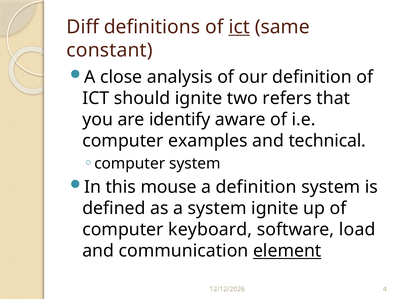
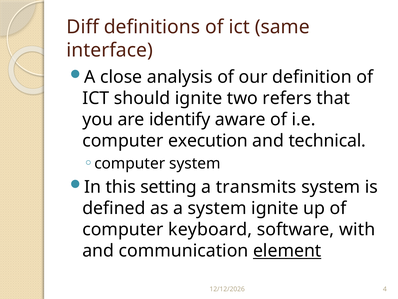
ict underline: present -> none (239, 27)
constant: constant -> interface (110, 50)
examples: examples -> execution (208, 141)
mouse: mouse -> setting (169, 187)
a definition: definition -> transmits (256, 187)
load: load -> with (357, 229)
